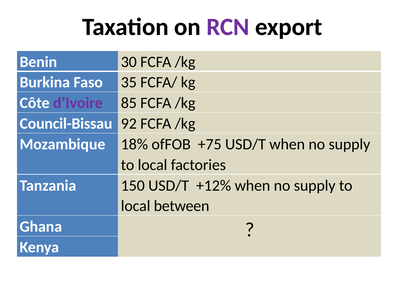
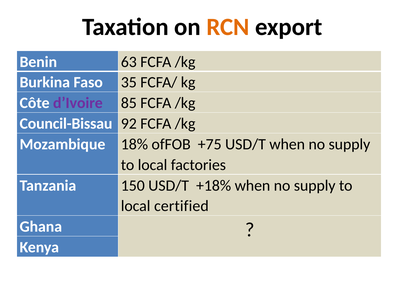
RCN colour: purple -> orange (228, 27)
30: 30 -> 63 (129, 62)
+12%: +12% -> +18% (214, 185)
between: between -> certified (181, 206)
